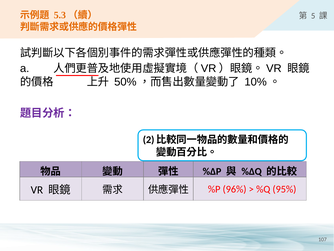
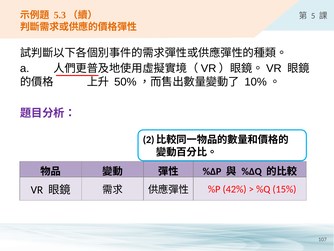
96%: 96% -> 42% (235, 189)
95%: 95% -> 15% (284, 189)
